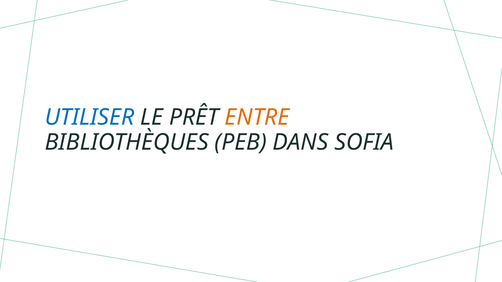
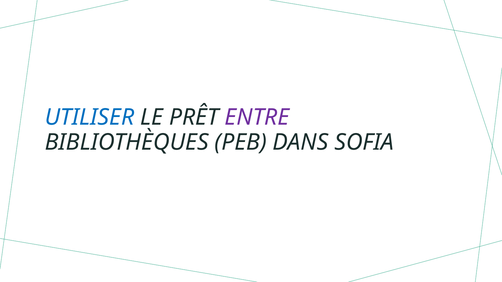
ENTRE colour: orange -> purple (257, 118)
